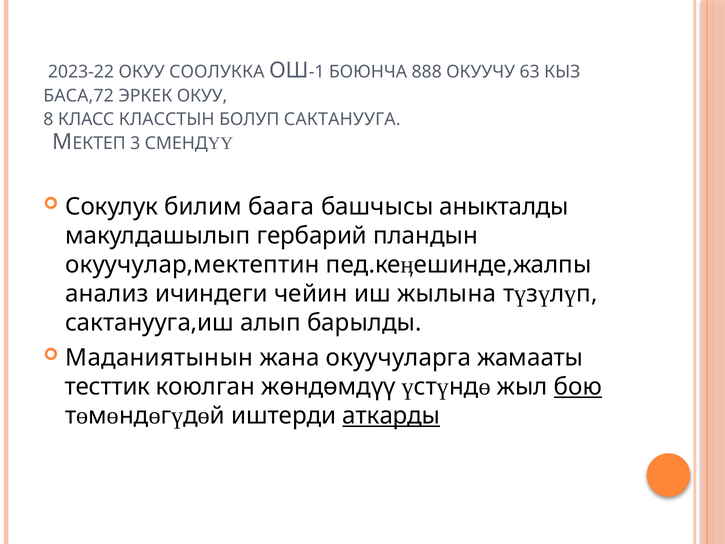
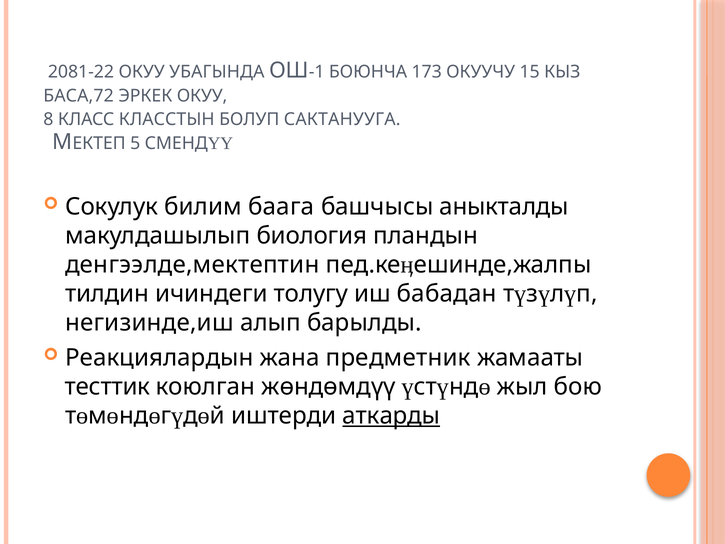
2023-22: 2023-22 -> 2081-22 (81, 72)
СООЛУККА: СООЛУККА -> УБАГЫНДА (217, 72)
888: 888 -> 173 (427, 72)
63: 63 -> 15 (530, 72)
3: 3 -> 5 (135, 143)
гербарий: гербарий -> биология (312, 236)
окуучулар,мектептин: окуучулар,мектептин -> денгээлде,мектептин (192, 265)
анализ: анализ -> тилдин (107, 294)
чейин: чейин -> толугу (311, 294)
жылына: жылына -> бабадан (447, 294)
сактанууга,иш: сактанууга,иш -> негизинде,иш (149, 323)
Маданиятынын: Маданиятынын -> Реакциялардын (159, 358)
окуучуларга: окуучуларга -> предметник (398, 358)
бою underline: present -> none (578, 387)
